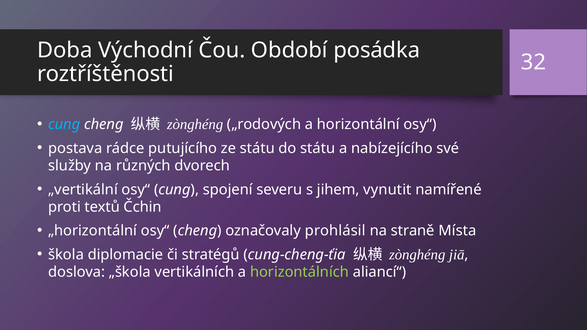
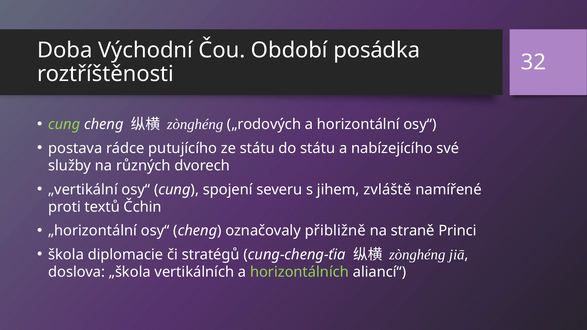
cung colour: light blue -> light green (64, 125)
vynutit: vynutit -> zvláště (387, 190)
prohlásil: prohlásil -> přibližně (335, 231)
Místa: Místa -> Princi (458, 231)
